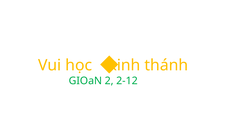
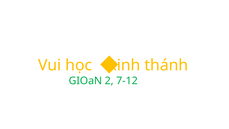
2-12: 2-12 -> 7-12 (127, 81)
